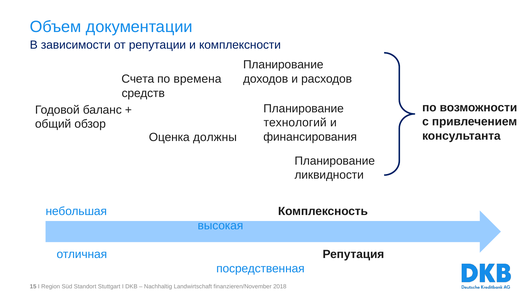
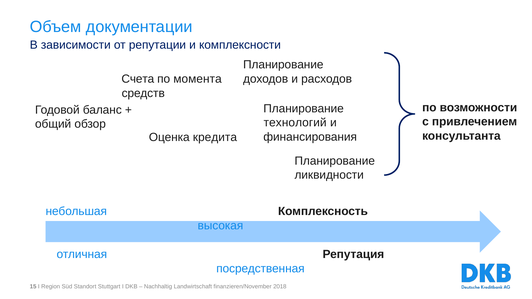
времена: времена -> момента (198, 79)
должны: должны -> кредита (215, 137)
